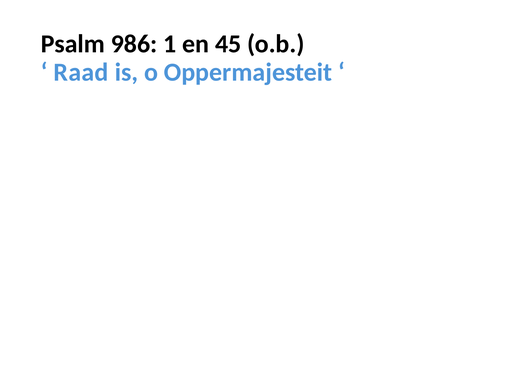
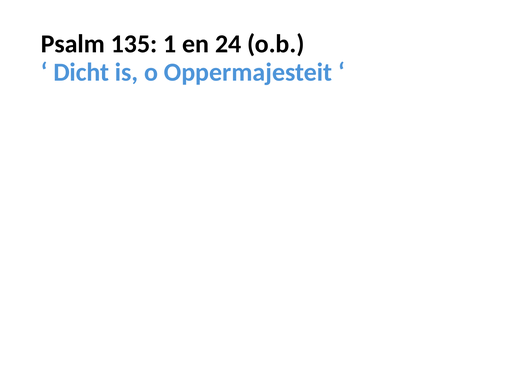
986: 986 -> 135 (134, 44)
45: 45 -> 24 (228, 44)
Raad: Raad -> Dicht (81, 72)
